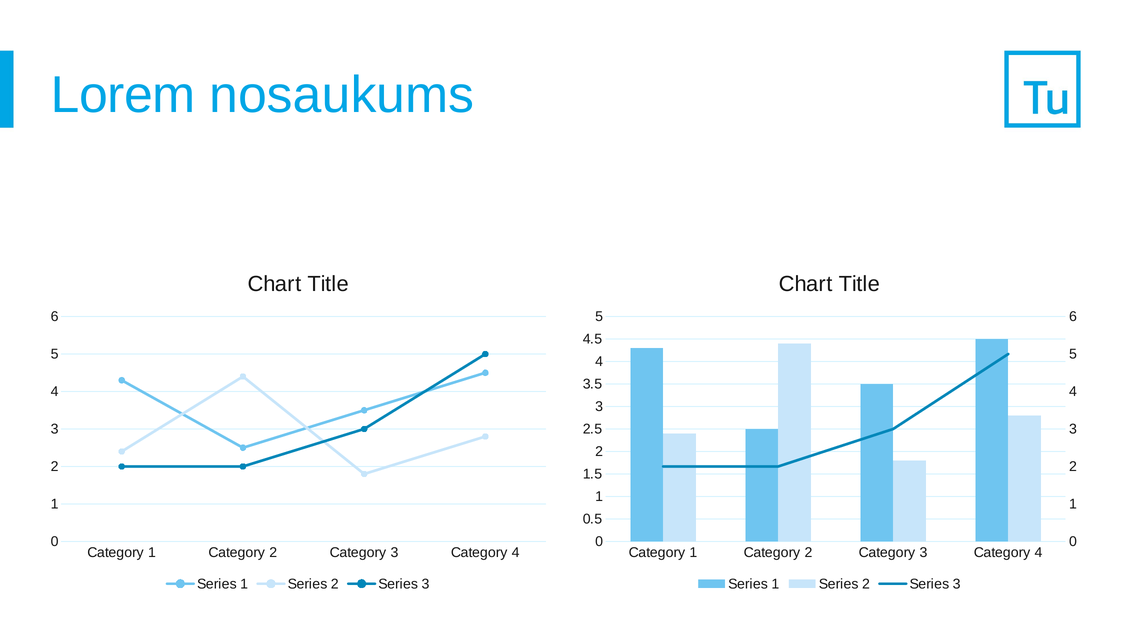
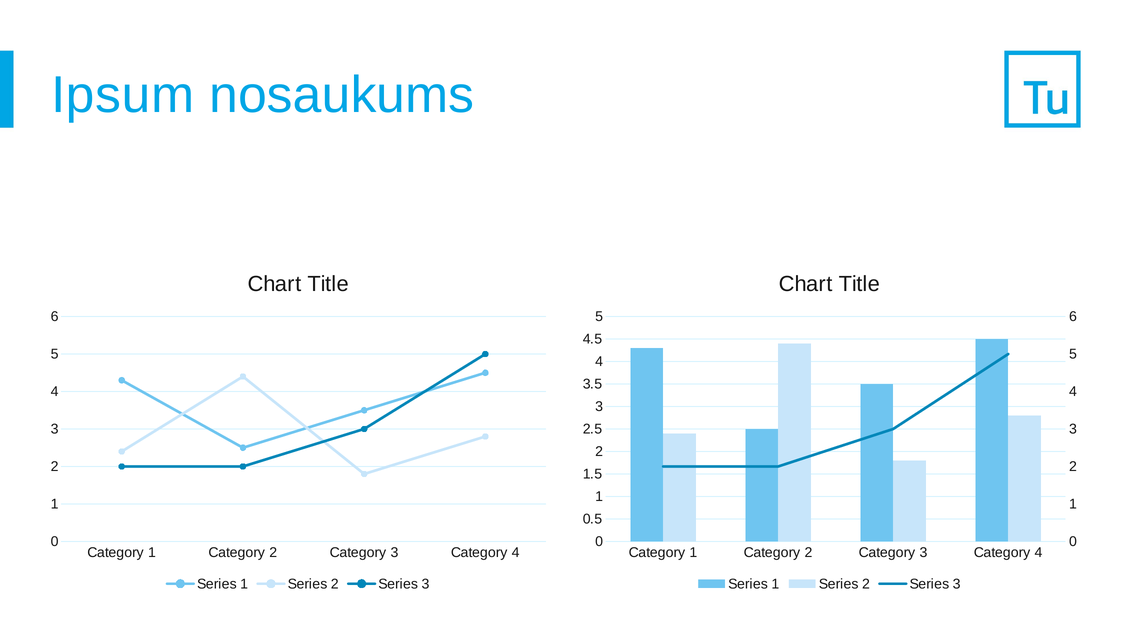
Lorem: Lorem -> Ipsum (123, 95)
